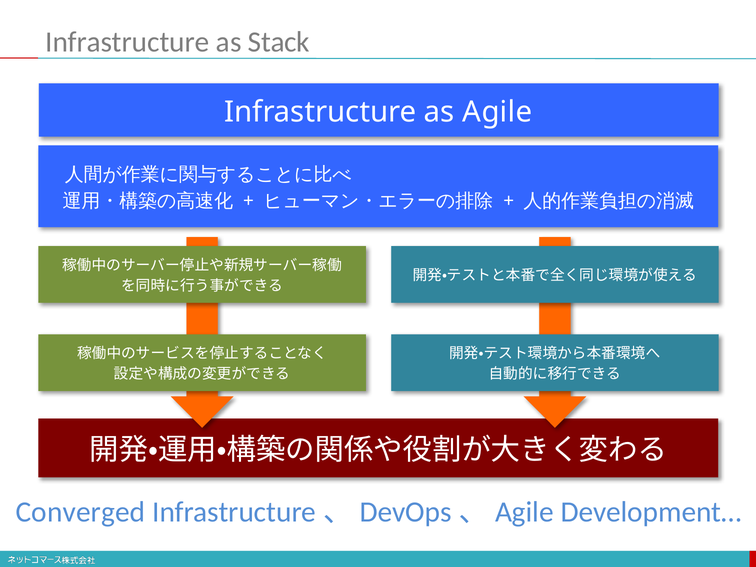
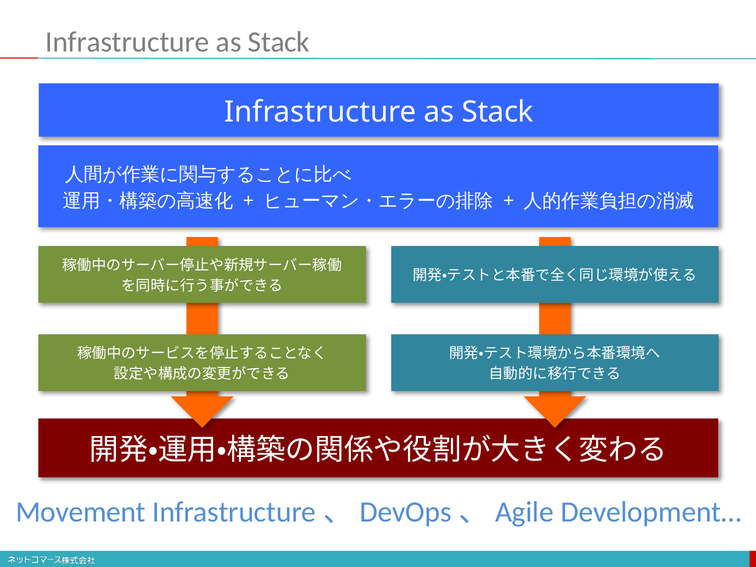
Agile: Agile -> Stack (498, 112)
Converged: Converged -> Movement (81, 512)
